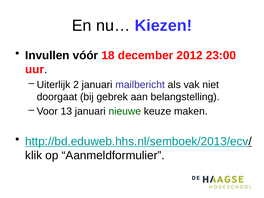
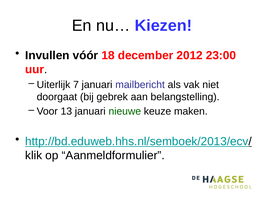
2: 2 -> 7 (76, 85)
